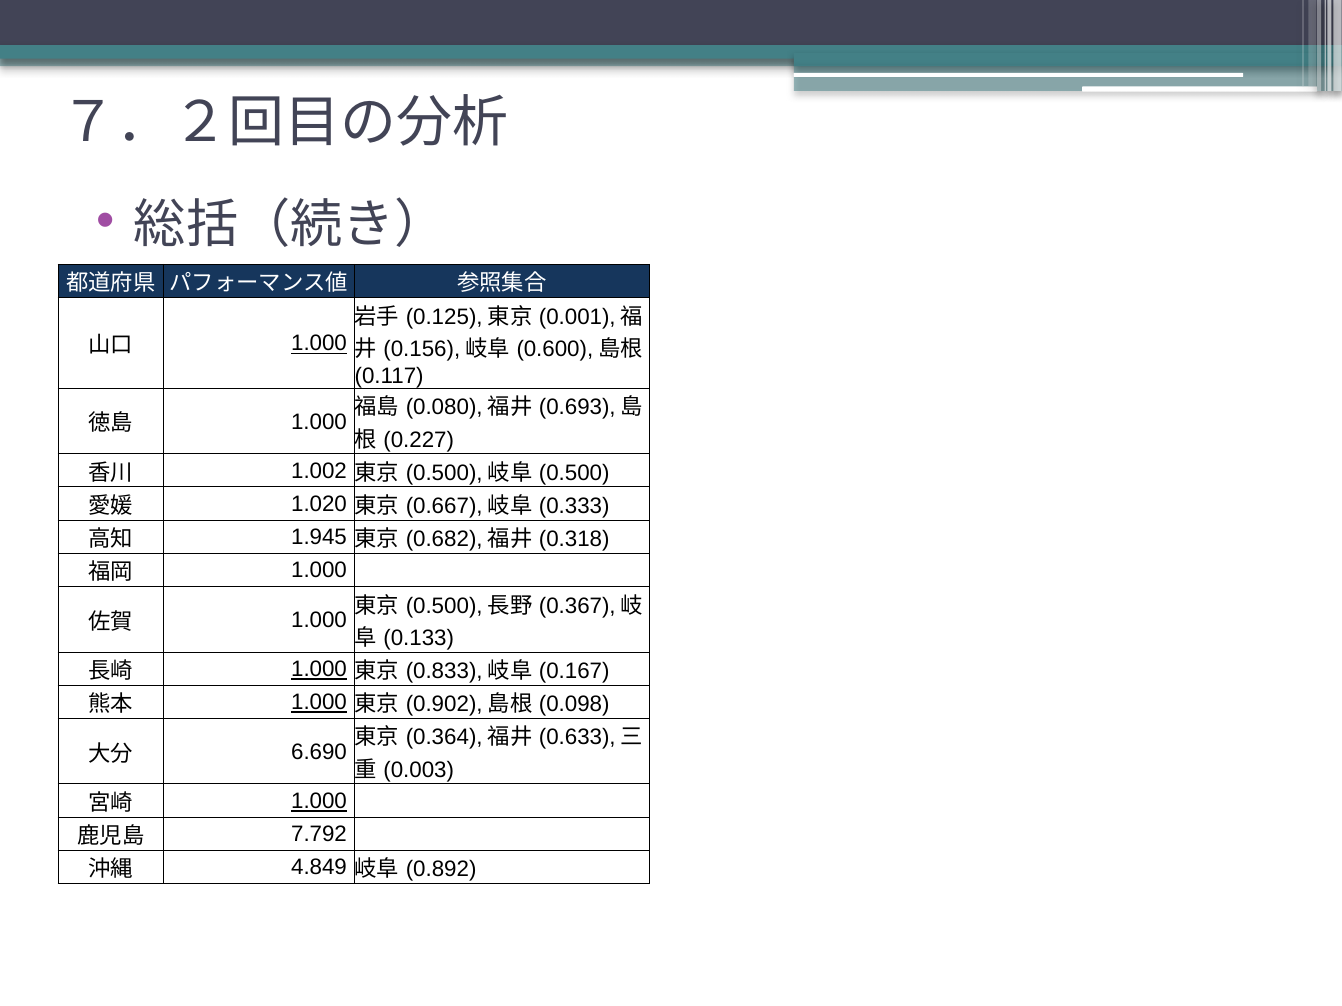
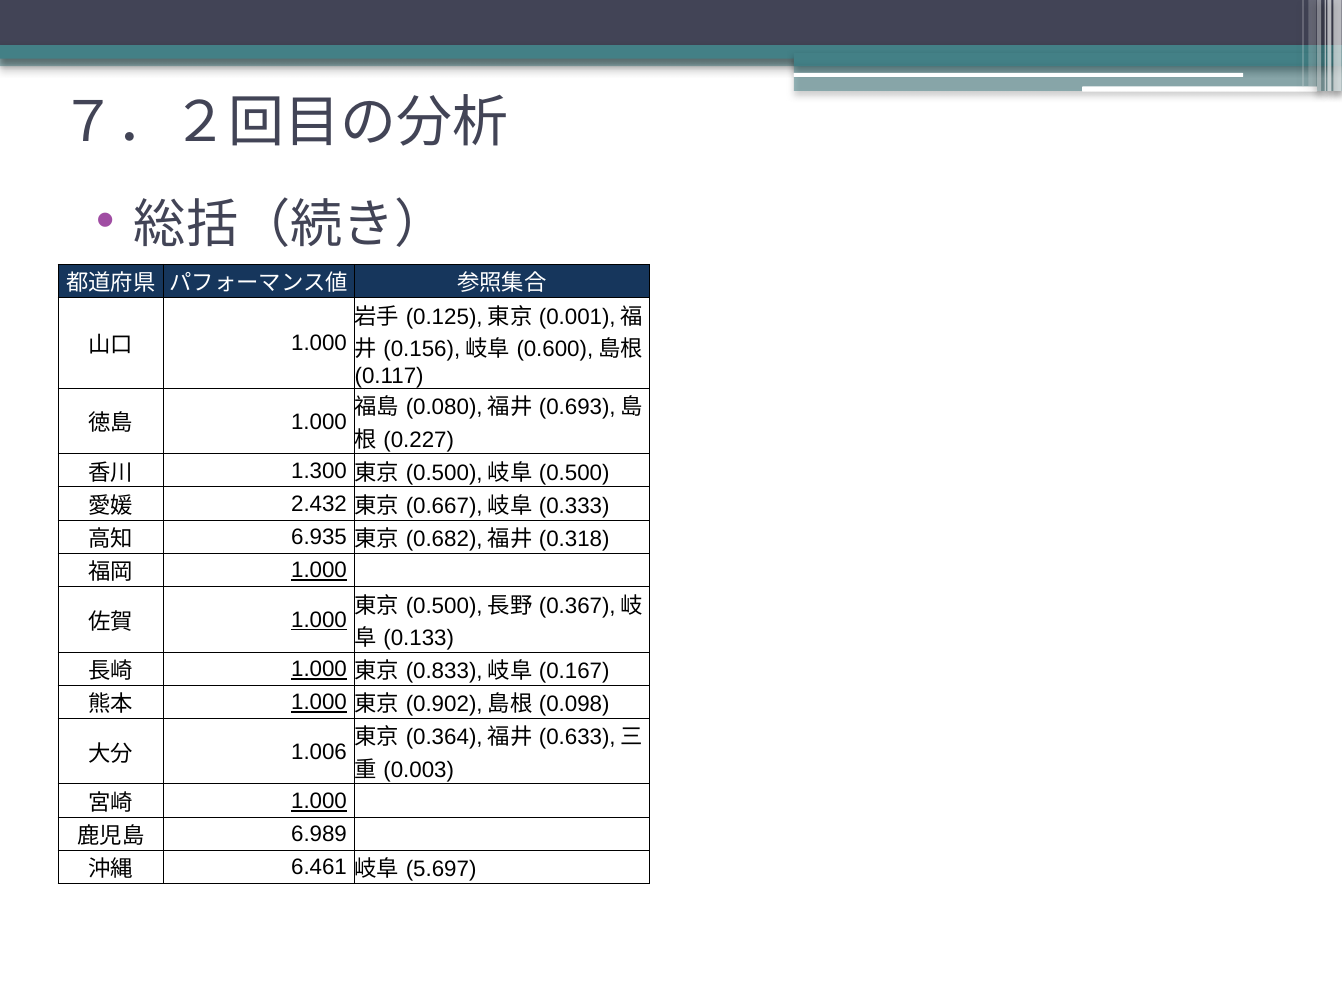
1.000 underline: present -> none (319, 344)
1.002: 1.002 -> 1.300 (319, 471)
1.020: 1.020 -> 2.432 (319, 504)
1.945: 1.945 -> 6.935 (319, 538)
1.000 underline: none -> present (319, 571)
1.000 underline: none -> present (319, 620)
6.690: 6.690 -> 1.006 (319, 752)
7.792: 7.792 -> 6.989 (319, 835)
4.849: 4.849 -> 6.461 (319, 868)
0.892: 0.892 -> 5.697 (441, 870)
